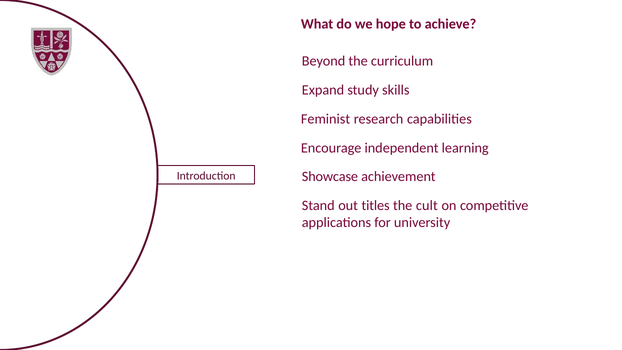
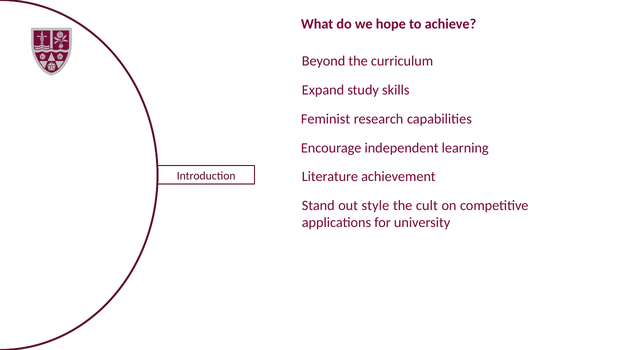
Showcase: Showcase -> Literature (330, 177)
titles: titles -> style (375, 206)
